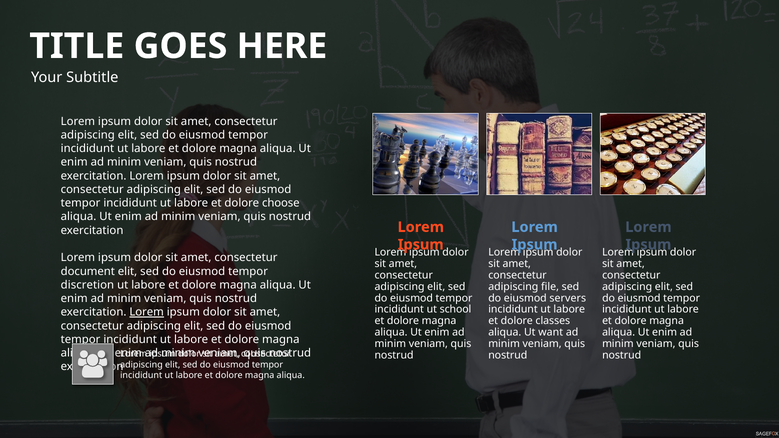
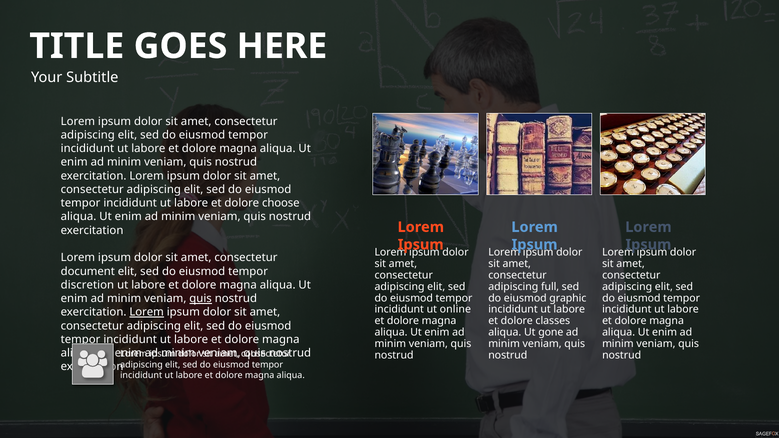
file: file -> full (550, 287)
servers: servers -> graphic (568, 298)
quis underline: none -> present (201, 299)
school: school -> online (455, 310)
want: want -> gone (551, 332)
